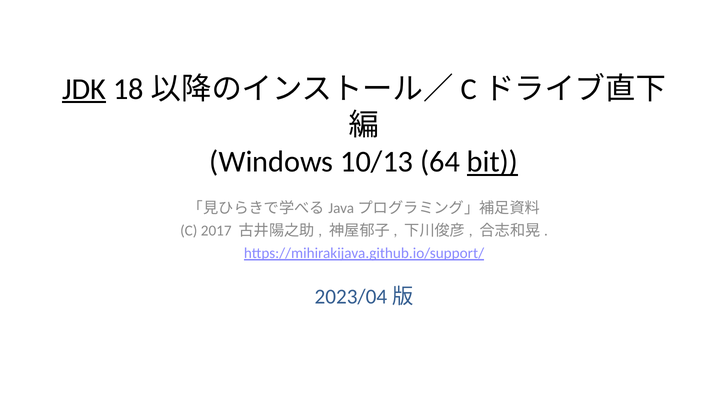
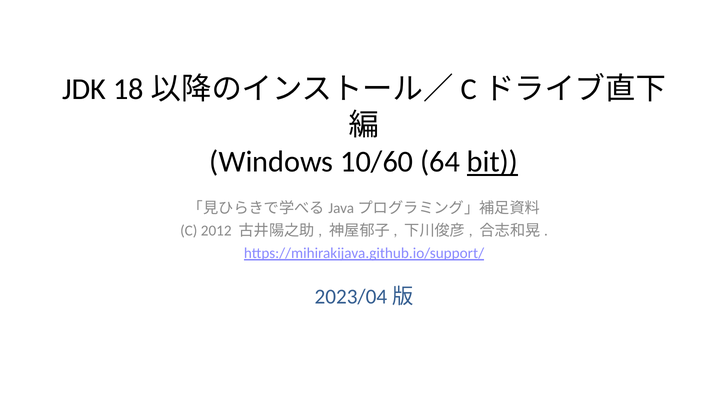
JDK underline: present -> none (84, 89)
10/13: 10/13 -> 10/60 (377, 162)
2017: 2017 -> 2012 (216, 230)
